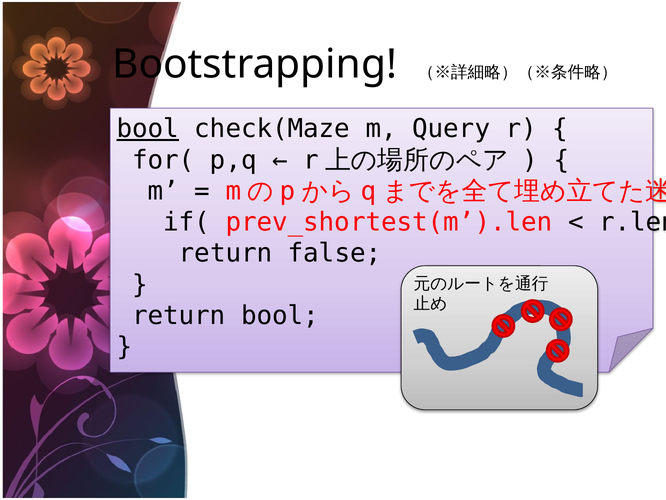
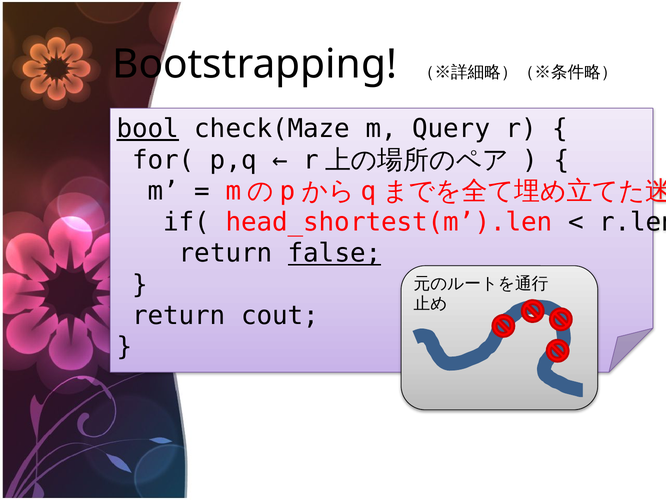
prev_shortest(m’).len: prev_shortest(m’).len -> head_shortest(m’).len (389, 222)
false underline: none -> present (335, 253)
return bool: bool -> cout (280, 315)
